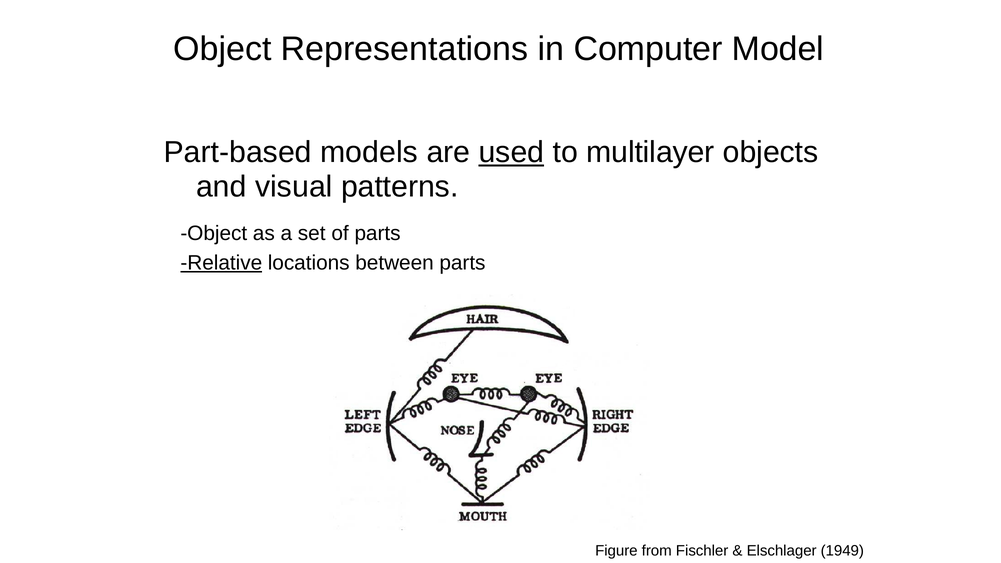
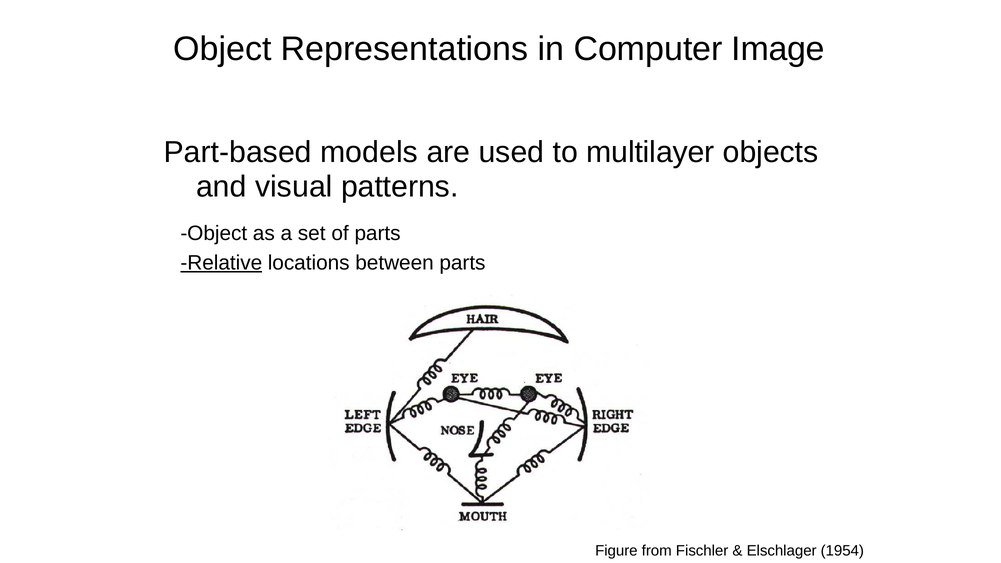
Model: Model -> Image (778, 49)
used underline: present -> none (511, 152)
1949: 1949 -> 1954 (842, 551)
